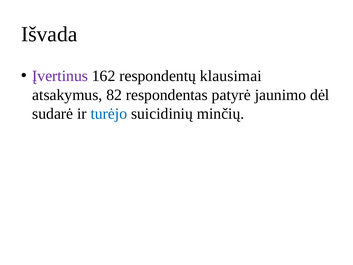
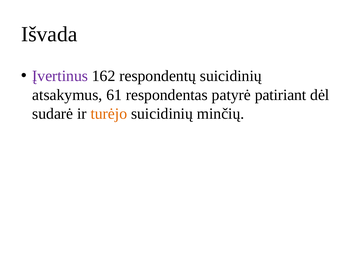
respondentų klausimai: klausimai -> suicidinių (231, 76)
82: 82 -> 61 (114, 95)
jaunimo: jaunimo -> patiriant (281, 95)
turėjo colour: blue -> orange (109, 114)
